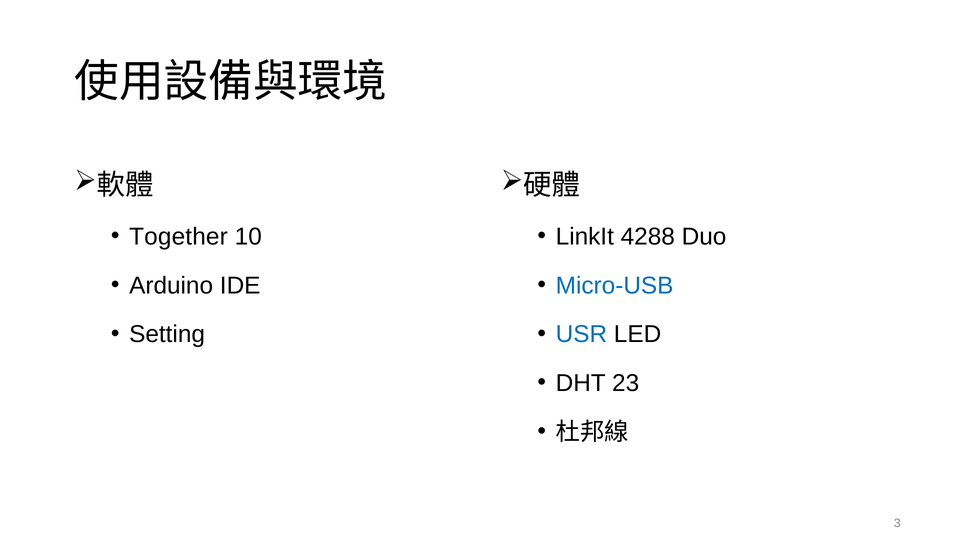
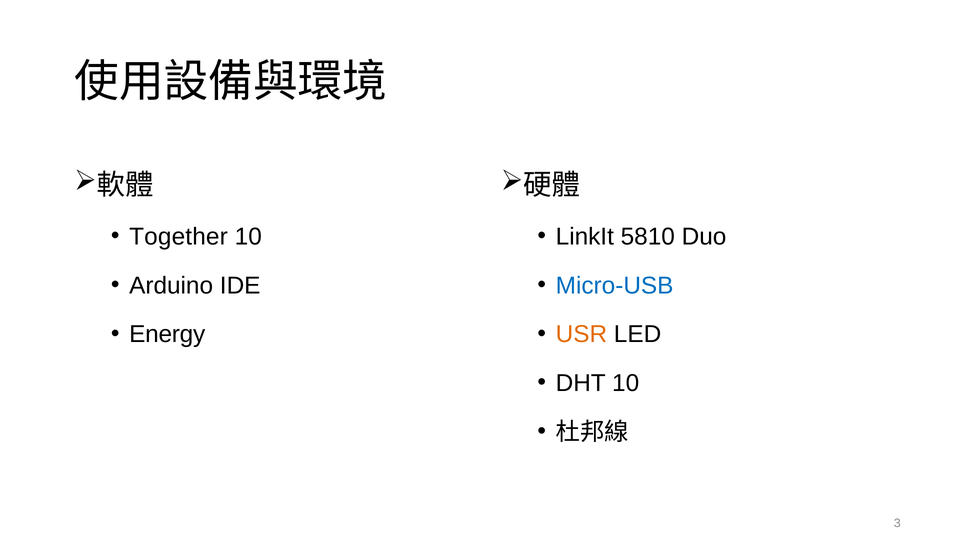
4288: 4288 -> 5810 (648, 237)
Setting: Setting -> Energy (167, 335)
USR colour: blue -> orange (581, 335)
DHT 23: 23 -> 10 (626, 384)
